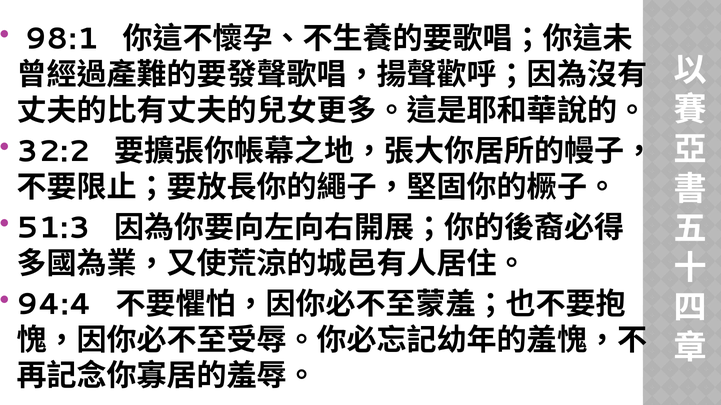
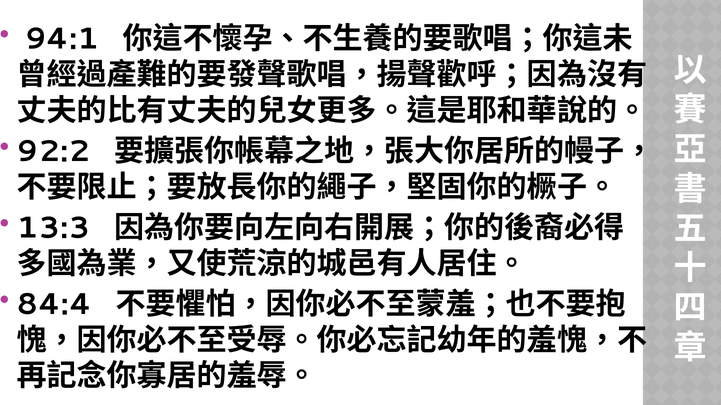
98:1: 98:1 -> 94:1 (62, 39)
32:2: 32:2 -> 92:2 (54, 151)
51:3: 51:3 -> 13:3 (54, 228)
94:4: 94:4 -> 84:4 (54, 305)
